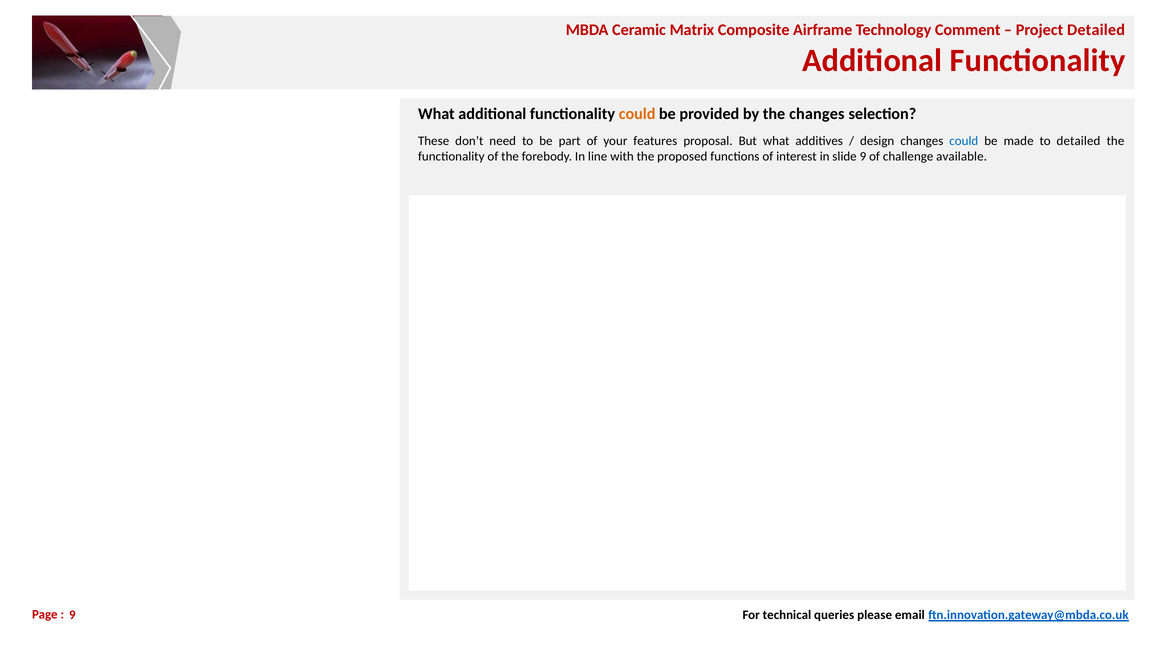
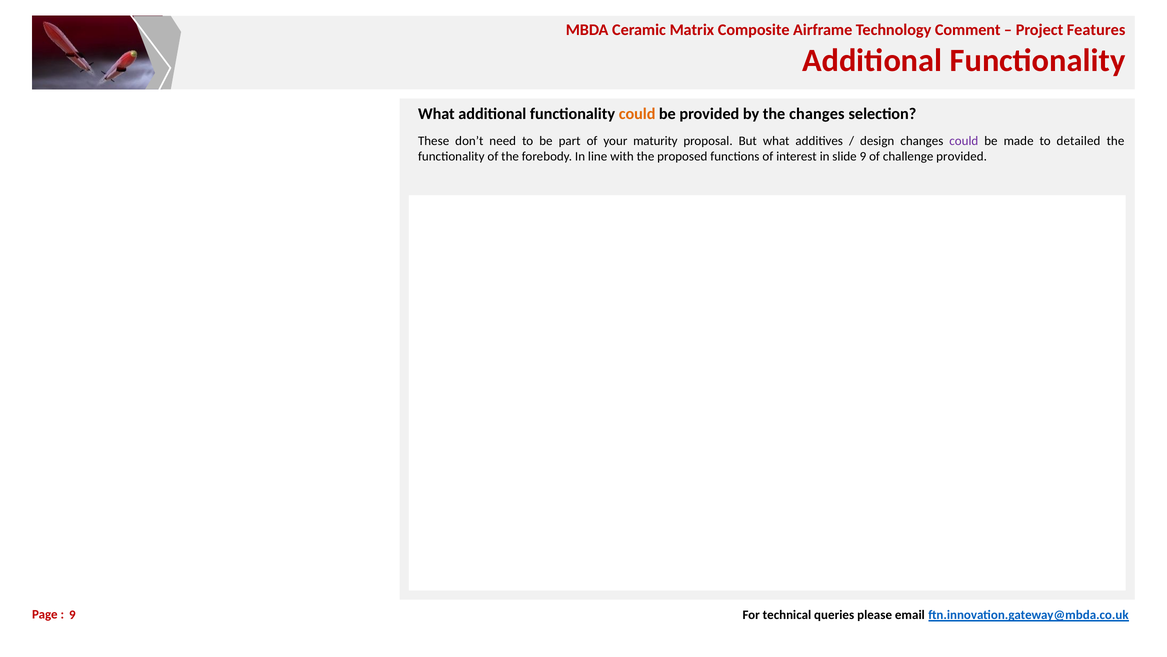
Detailed: Detailed -> Features (1096, 30)
features: features -> maturity (655, 141)
could colour: blue -> purple (964, 141)
challenge available: available -> provided (962, 157)
